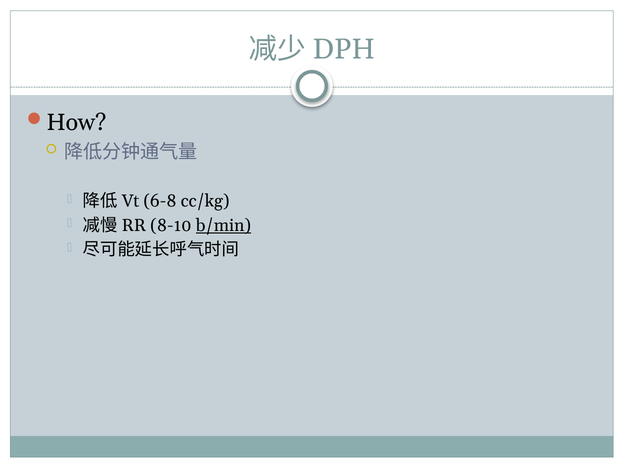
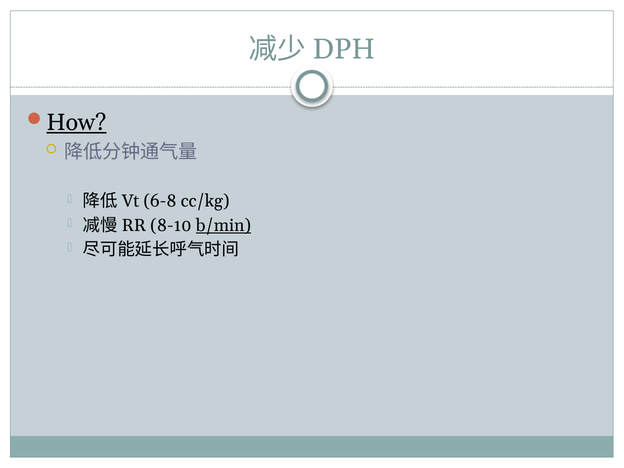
How underline: none -> present (77, 123)
